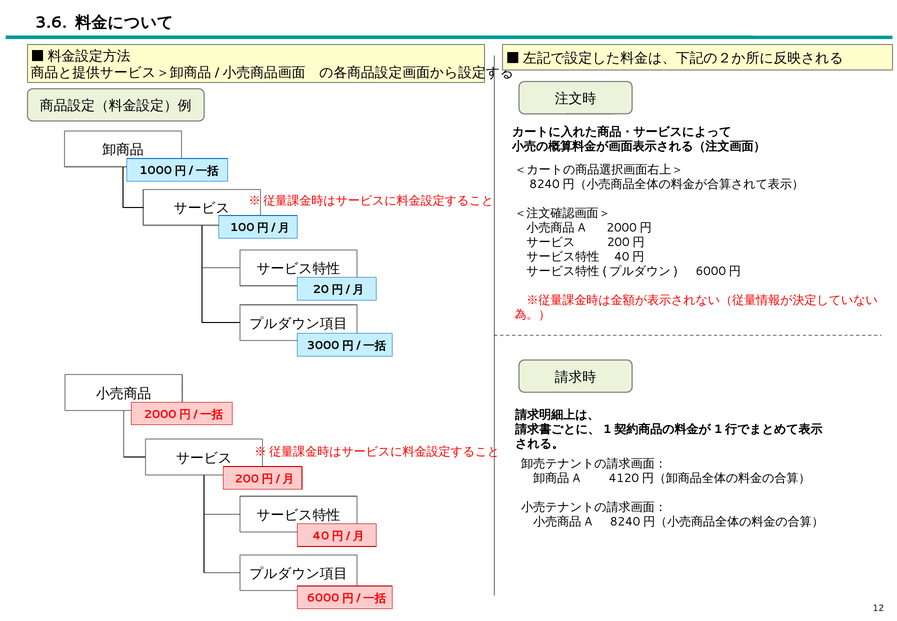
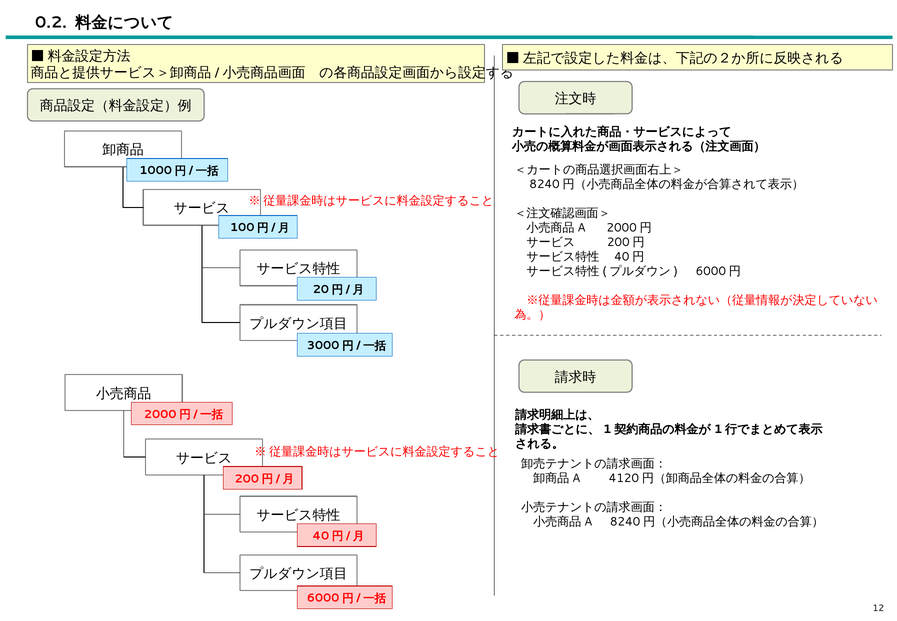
3.6: 3.6 -> 0.2 (51, 22)
